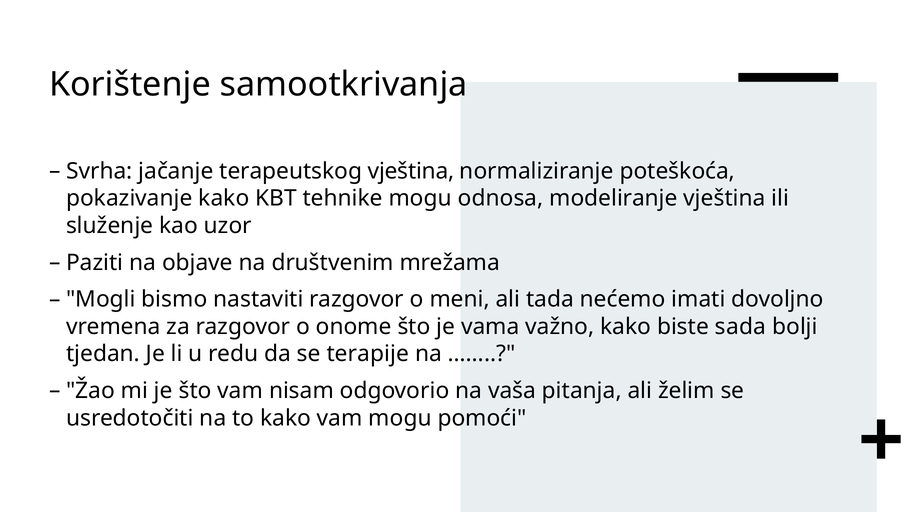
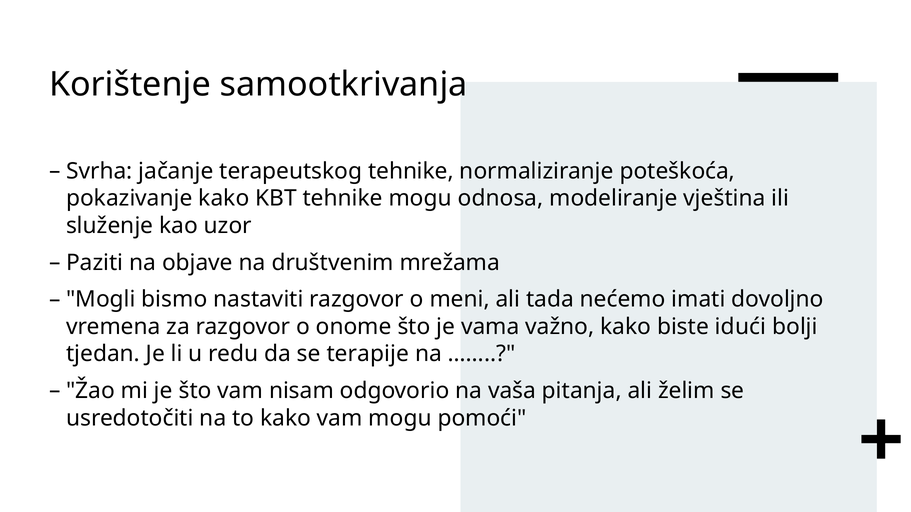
terapeutskog vještina: vještina -> tehnike (411, 171)
sada: sada -> idući (741, 327)
